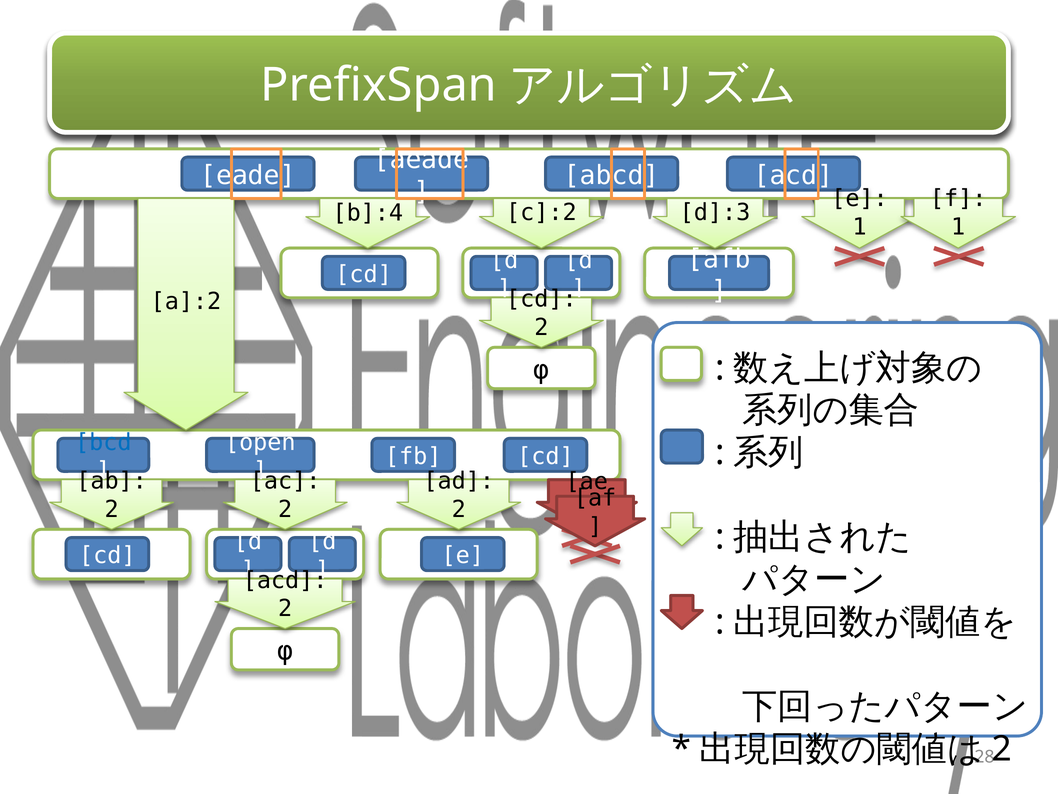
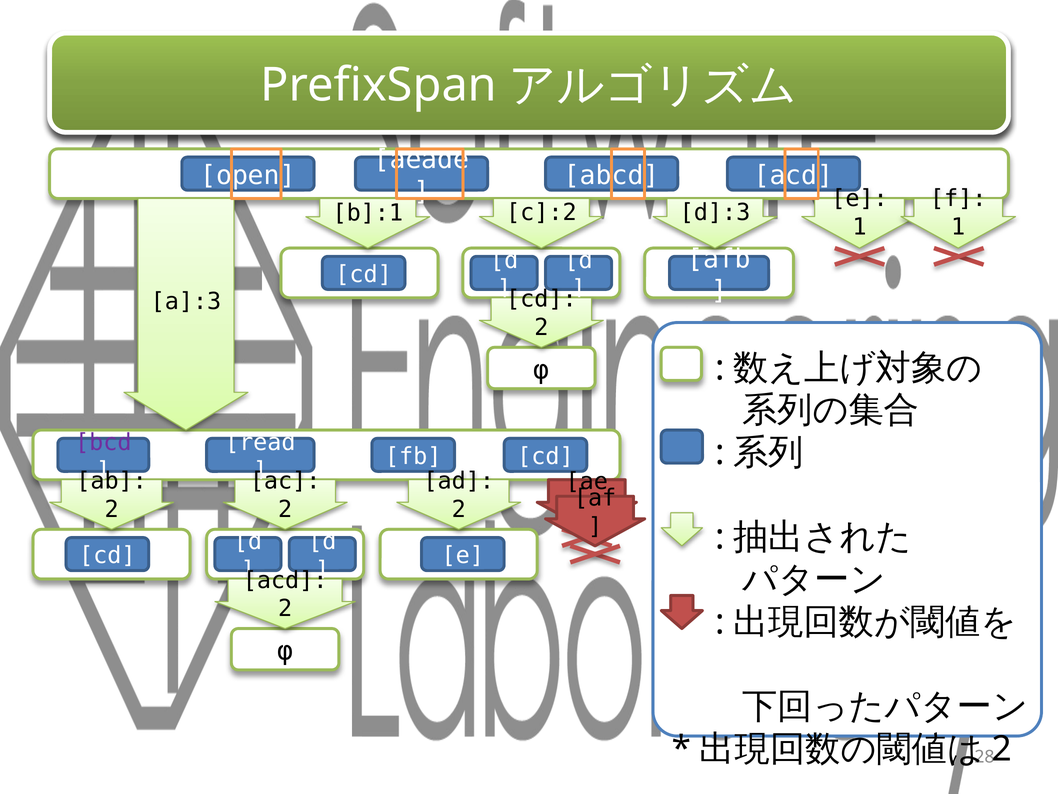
eade: eade -> open (248, 175)
b]:4: b]:4 -> b]:1 (368, 213)
a]:2: a]:2 -> a]:3 (186, 301)
bcd colour: blue -> purple (103, 442)
open: open -> read (260, 442)
